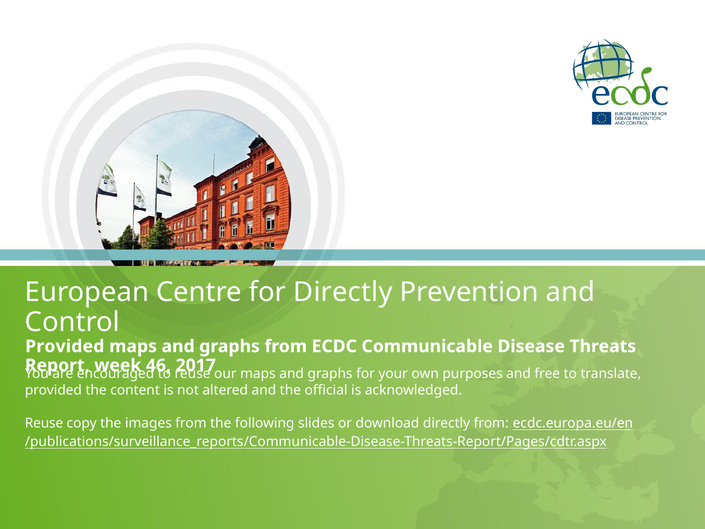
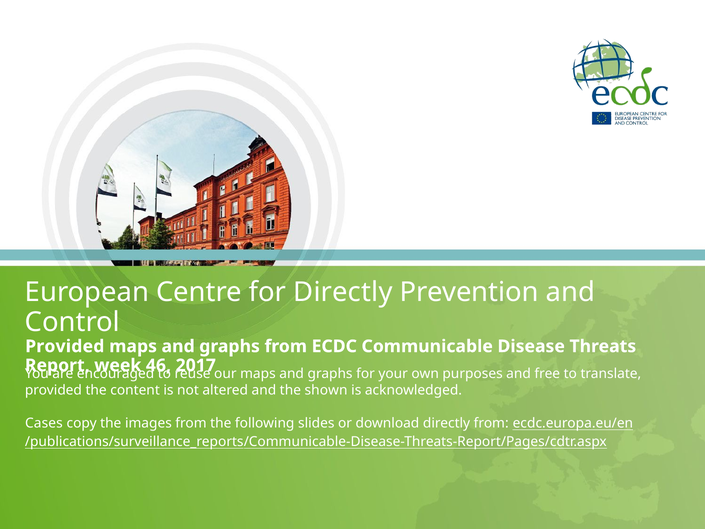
official: official -> shown (326, 390)
Reuse: Reuse -> Cases (44, 423)
